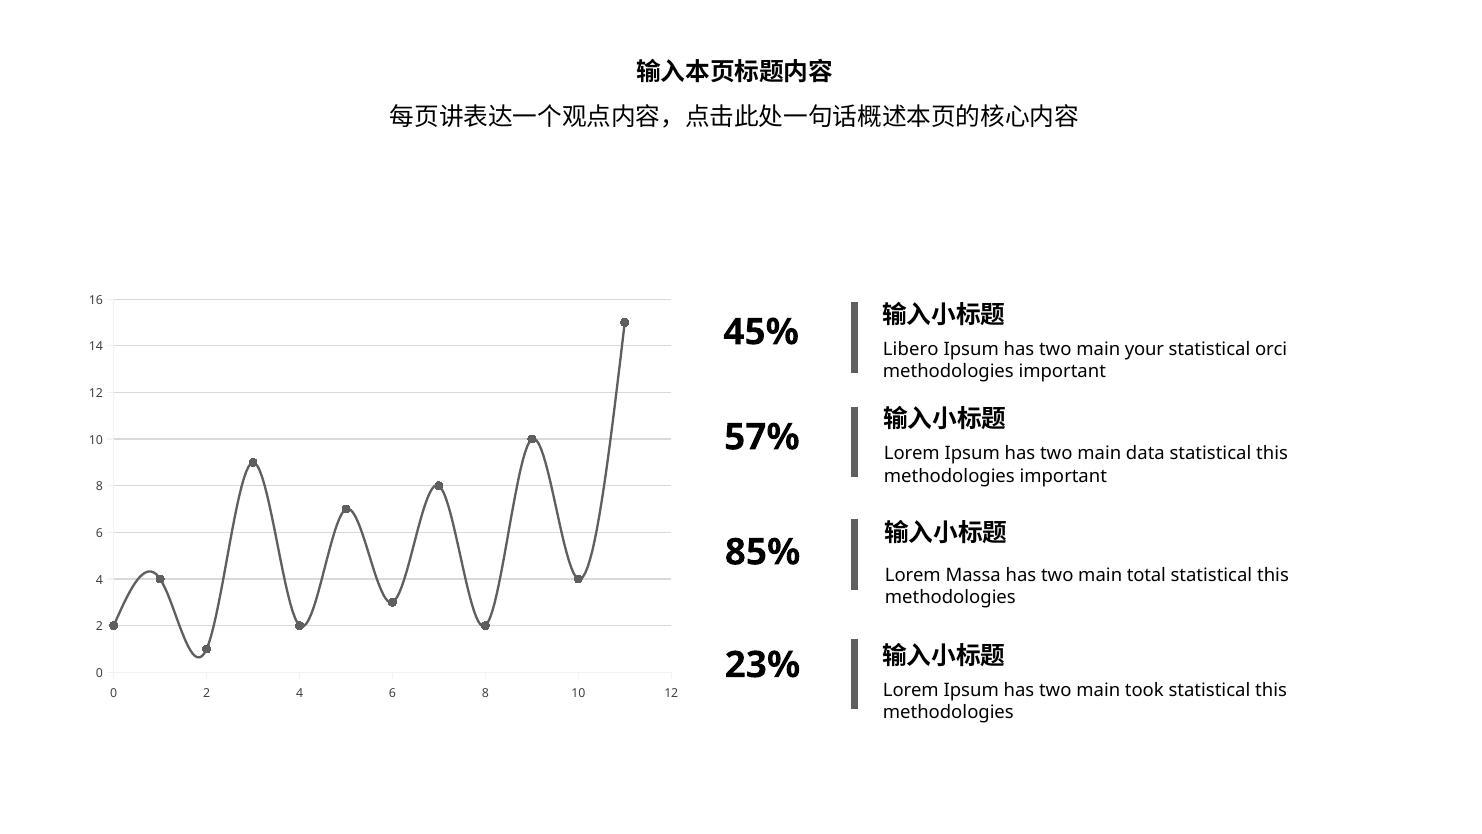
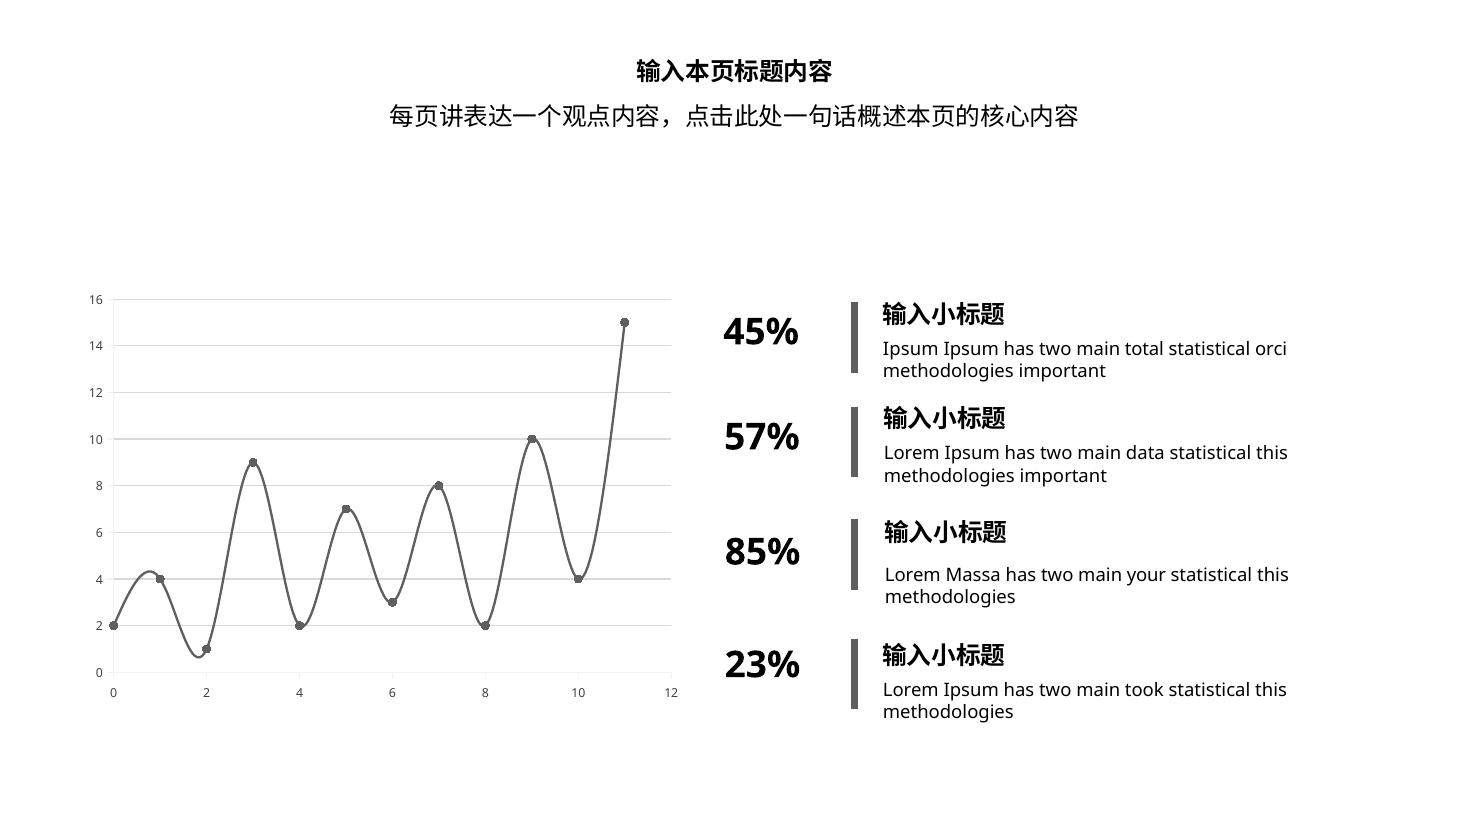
Libero: Libero -> Ipsum (911, 349)
your: your -> total (1144, 349)
total: total -> your (1146, 575)
